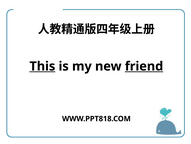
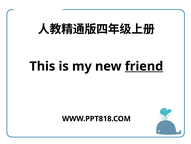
This underline: present -> none (42, 66)
